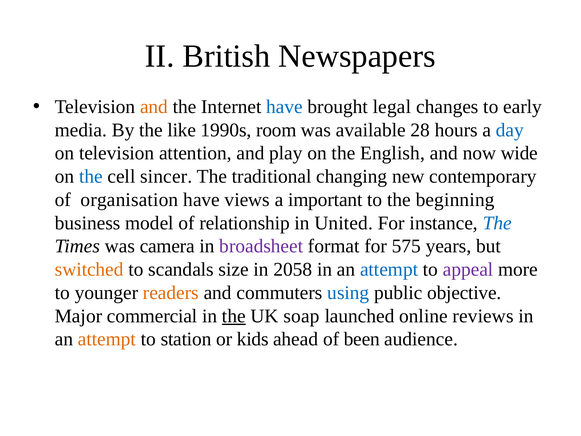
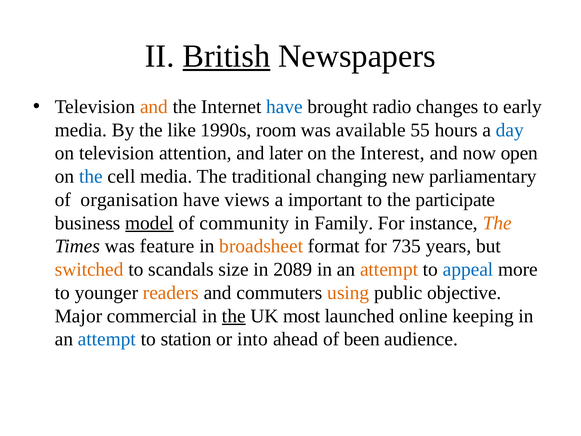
British underline: none -> present (226, 56)
legal: legal -> radio (392, 107)
28: 28 -> 55 (420, 130)
play: play -> later (286, 153)
English: English -> Interest (392, 153)
wide: wide -> open (519, 153)
cell sincer: sincer -> media (166, 176)
contemporary: contemporary -> parliamentary (483, 176)
beginning: beginning -> participate (455, 200)
model underline: none -> present (149, 223)
relationship: relationship -> community (244, 223)
United: United -> Family (344, 223)
The colour: blue -> orange (497, 223)
camera: camera -> feature (167, 246)
broadsheet colour: purple -> orange (261, 246)
575: 575 -> 735 (406, 246)
2058: 2058 -> 2089 (293, 269)
attempt colour: blue -> orange (389, 269)
appeal colour: purple -> blue (468, 269)
using colour: blue -> orange (348, 293)
soap: soap -> most (302, 316)
reviews: reviews -> keeping (483, 316)
attempt colour: orange -> blue (107, 339)
kids: kids -> into (253, 339)
